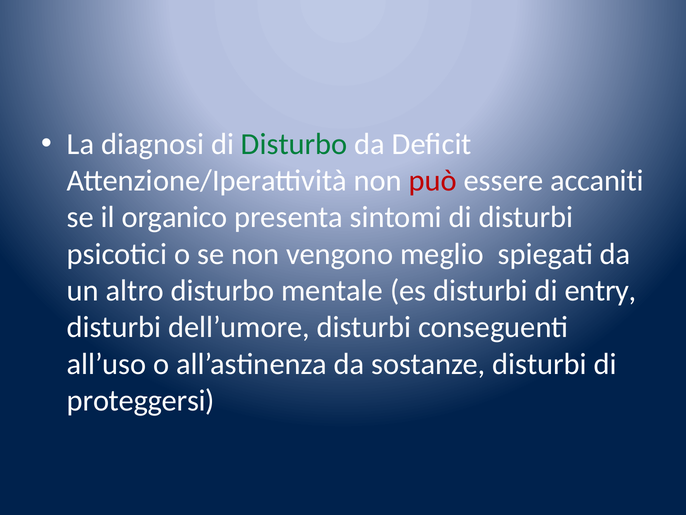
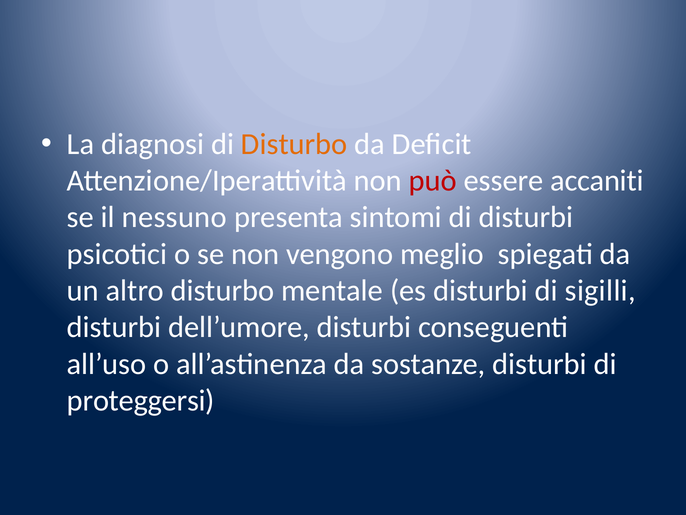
Disturbo colour: green -> orange (294, 144)
organico: organico -> nessuno (174, 217)
entry: entry -> sigilli (600, 290)
